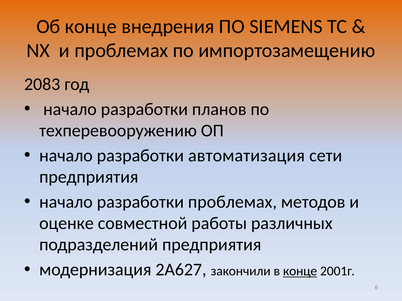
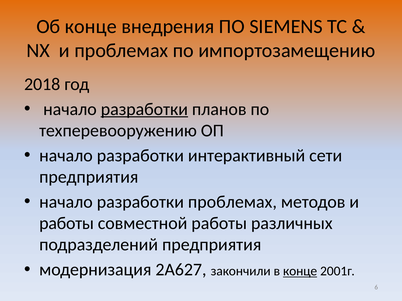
2083: 2083 -> 2018 (42, 84)
разработки underline: none -> present (144, 109)
автоматизация: автоматизация -> интерактивный (247, 156)
оценке: оценке -> работы (67, 224)
